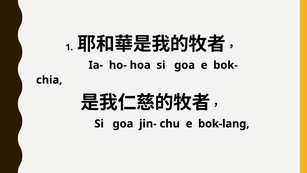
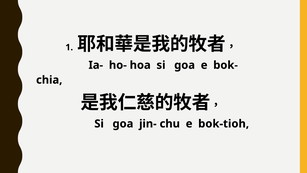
bok-lang: bok-lang -> bok-tioh (224, 124)
